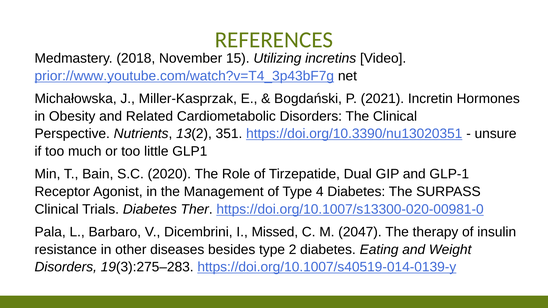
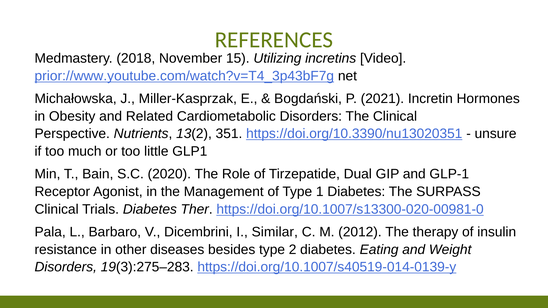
4: 4 -> 1 (320, 192)
Missed: Missed -> Similar (275, 232)
2047: 2047 -> 2012 (360, 232)
